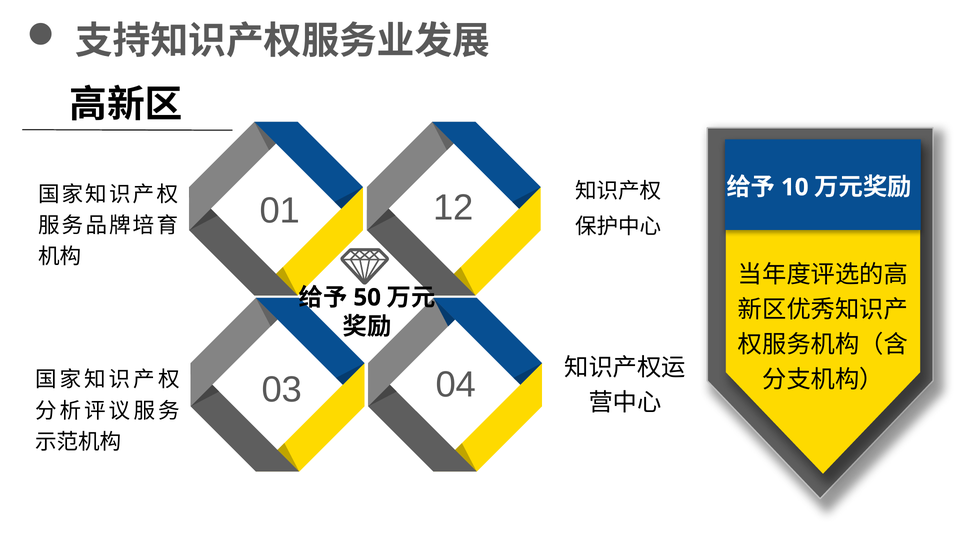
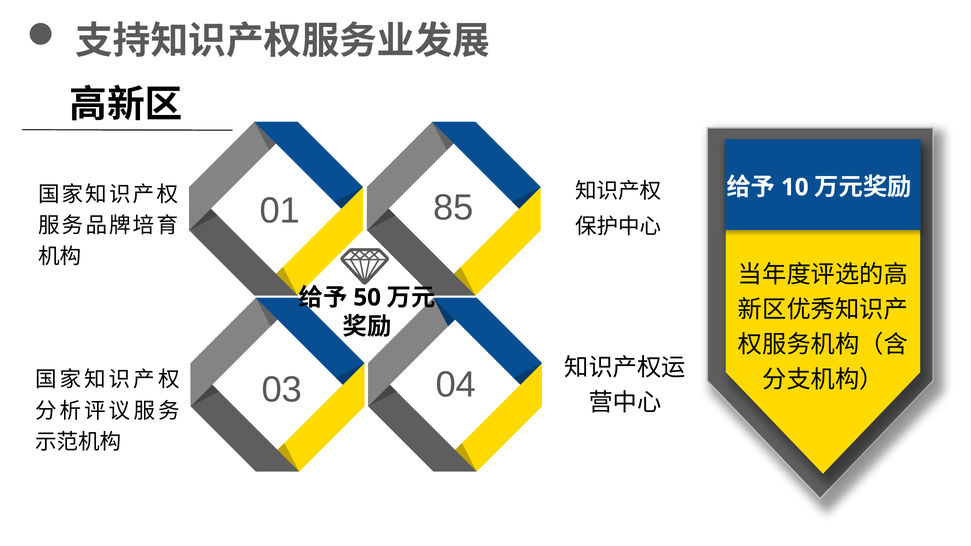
12: 12 -> 85 (453, 208)
